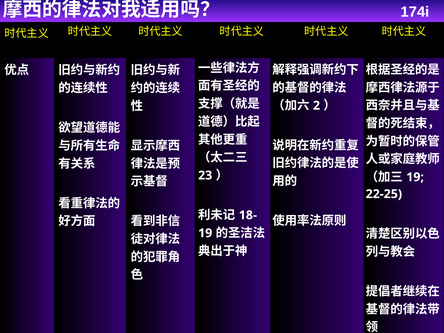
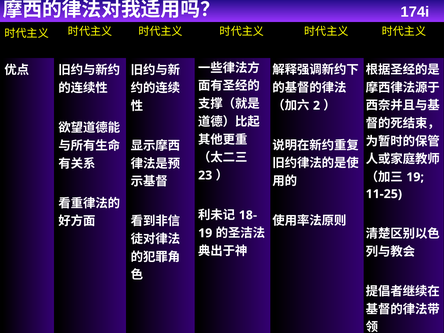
22-25: 22-25 -> 11-25 (384, 194)
